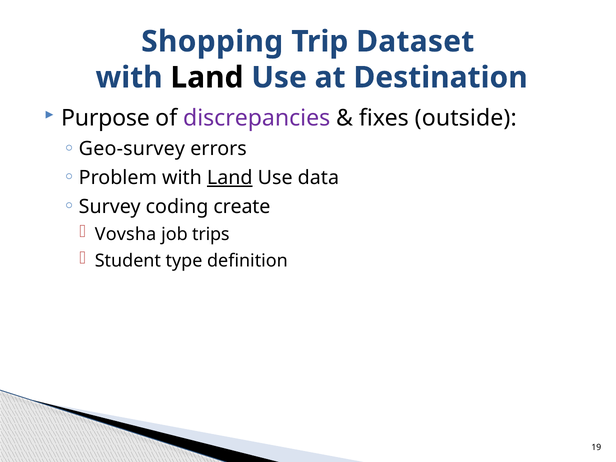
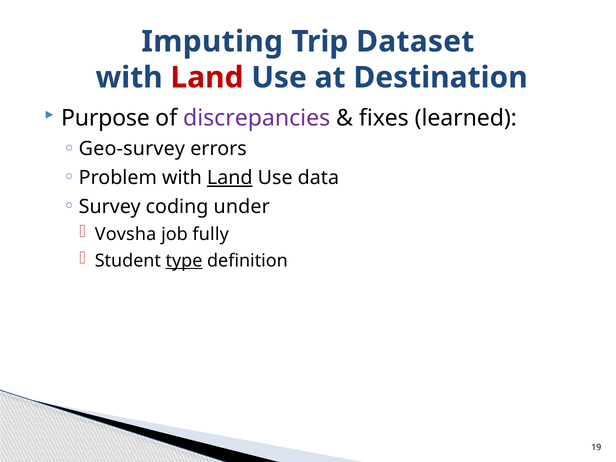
Shopping: Shopping -> Imputing (212, 42)
Land colour: black -> red (207, 78)
outside: outside -> learned (466, 118)
create: create -> under (242, 207)
trips: trips -> fully (211, 234)
type underline: none -> present (184, 261)
